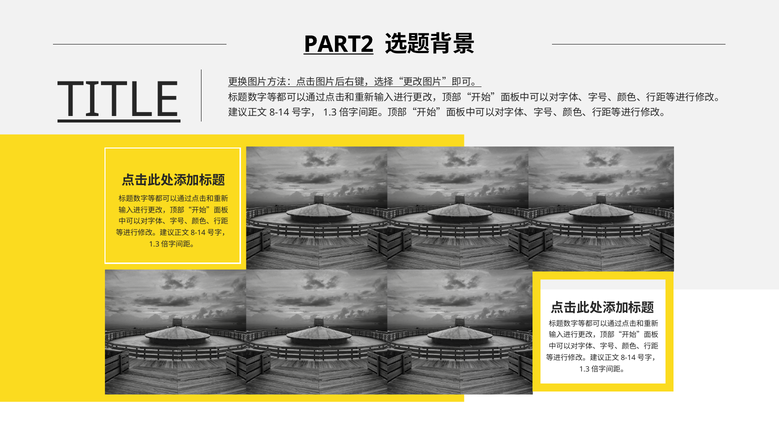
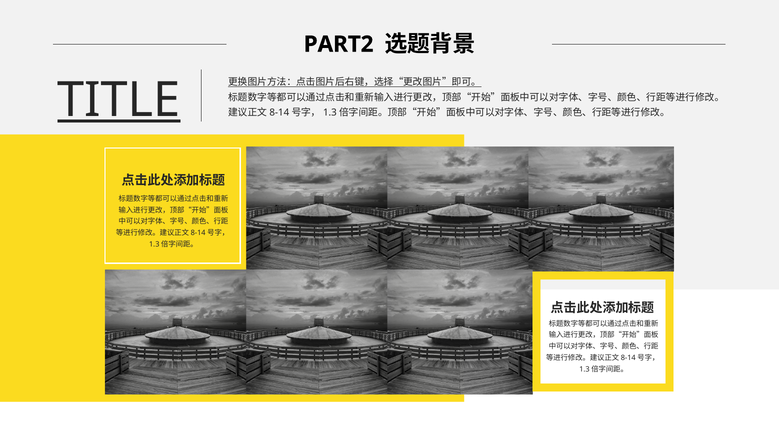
PART2 underline: present -> none (339, 44)
